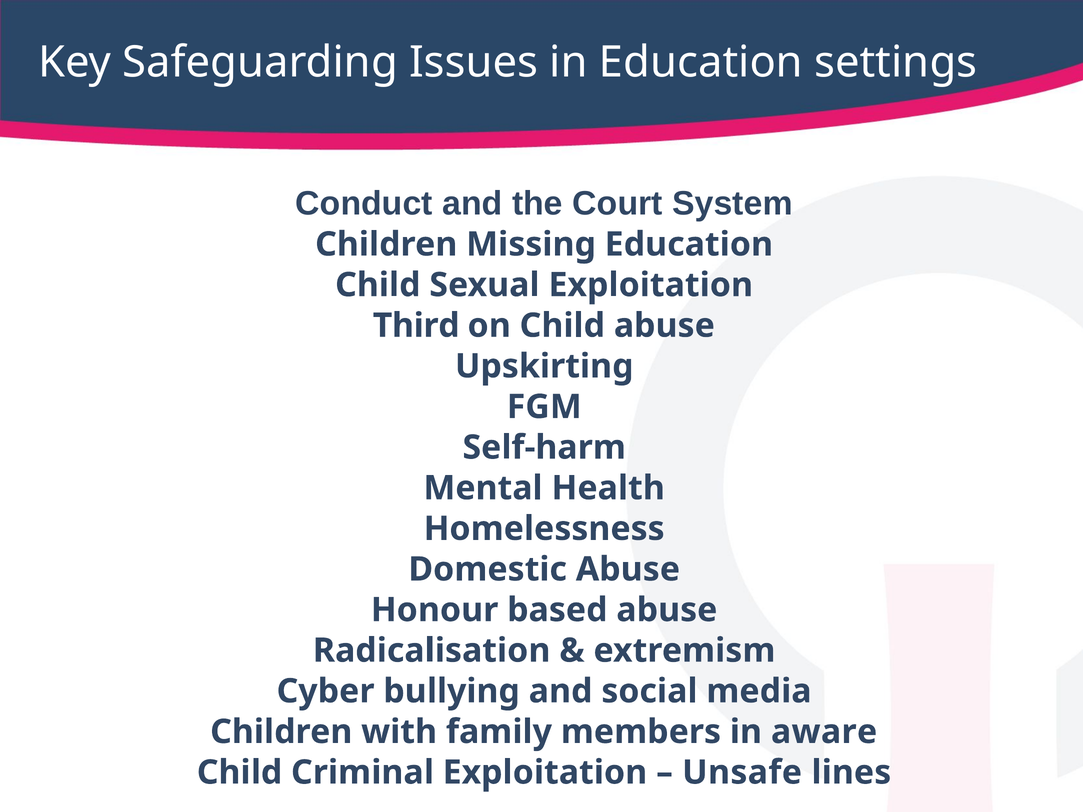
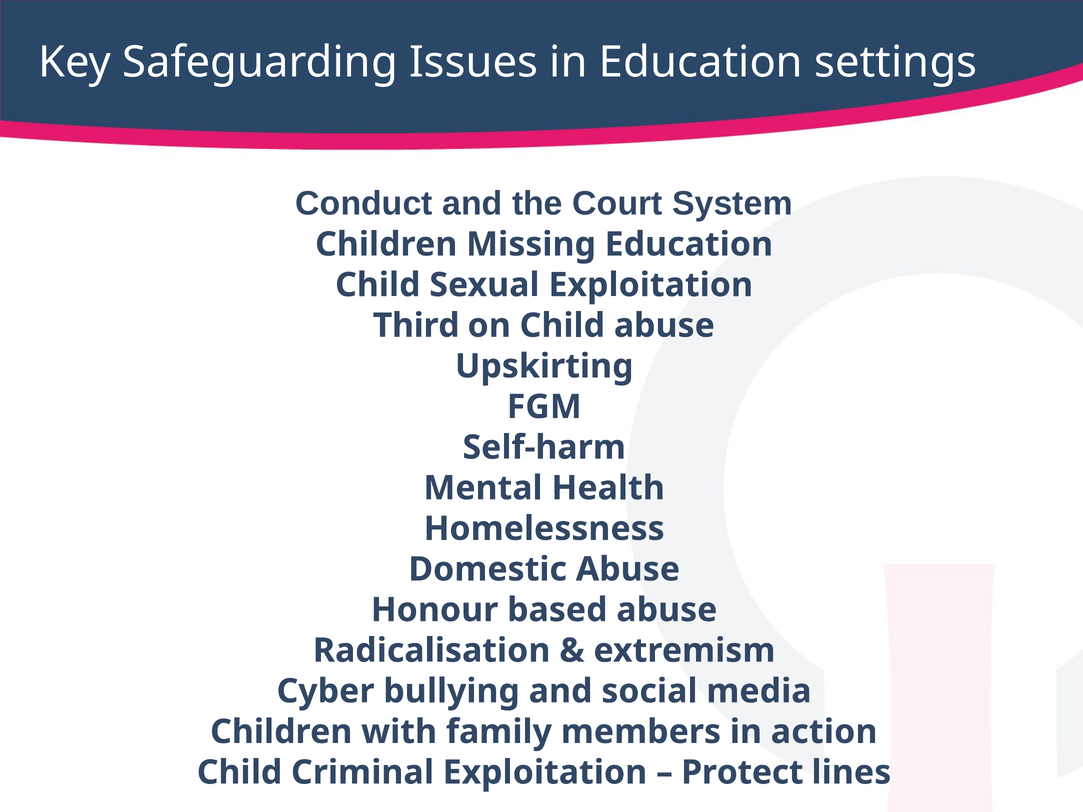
aware: aware -> action (824, 732)
Unsafe: Unsafe -> Protect (742, 773)
